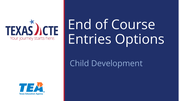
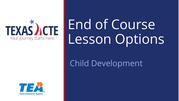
Entries: Entries -> Lesson (90, 39)
